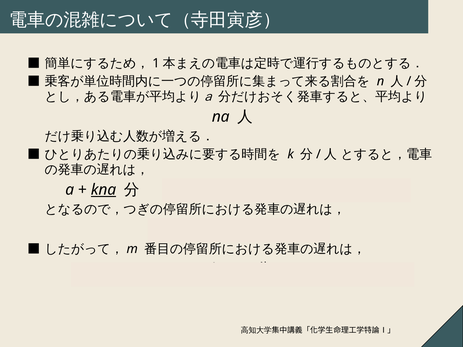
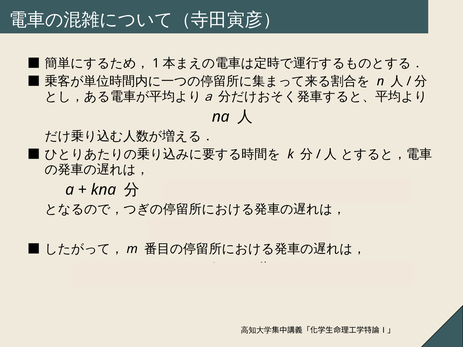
kna underline: present -> none (104, 190)
